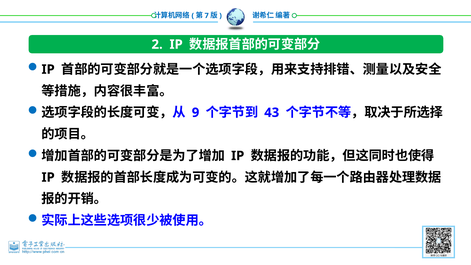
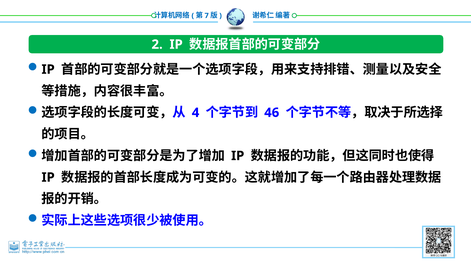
9: 9 -> 4 (196, 113)
43: 43 -> 46 (272, 113)
